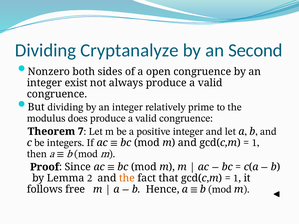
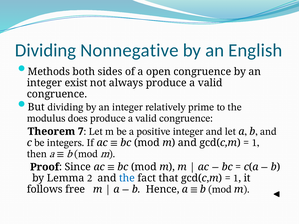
Cryptanalyze: Cryptanalyze -> Nonnegative (129, 50)
Second: Second -> English (255, 50)
Nonzero: Nonzero -> Methods (49, 72)
the colour: orange -> blue (127, 178)
